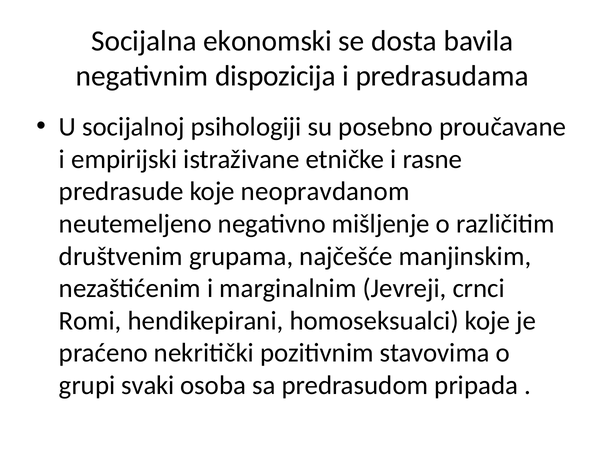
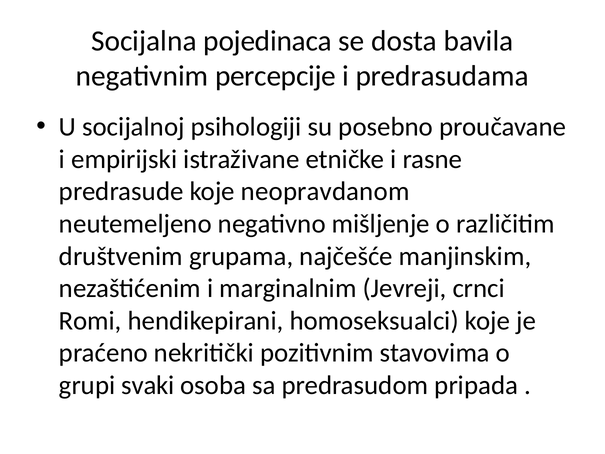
ekonomski: ekonomski -> pojedinaca (268, 41)
dispozicija: dispozicija -> percepcije (275, 76)
